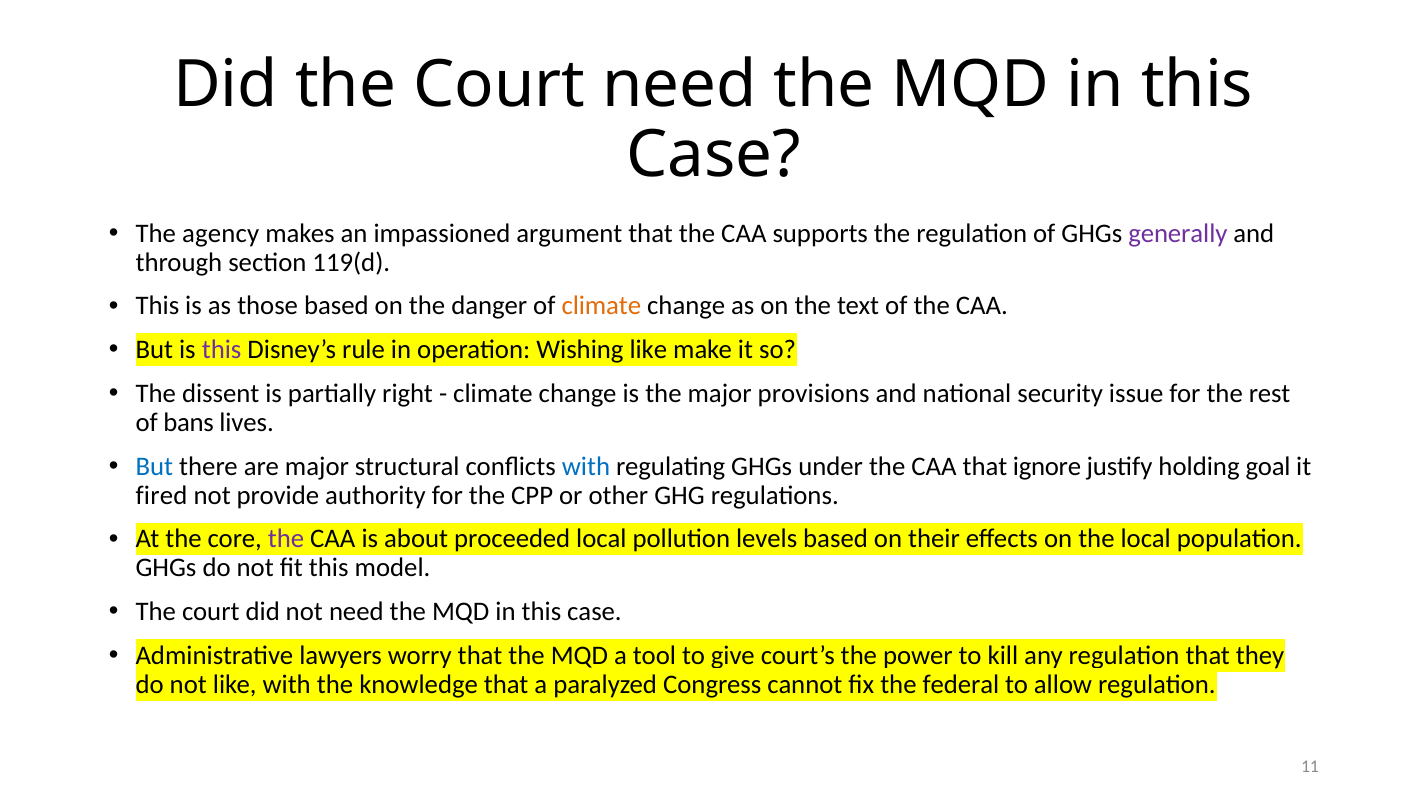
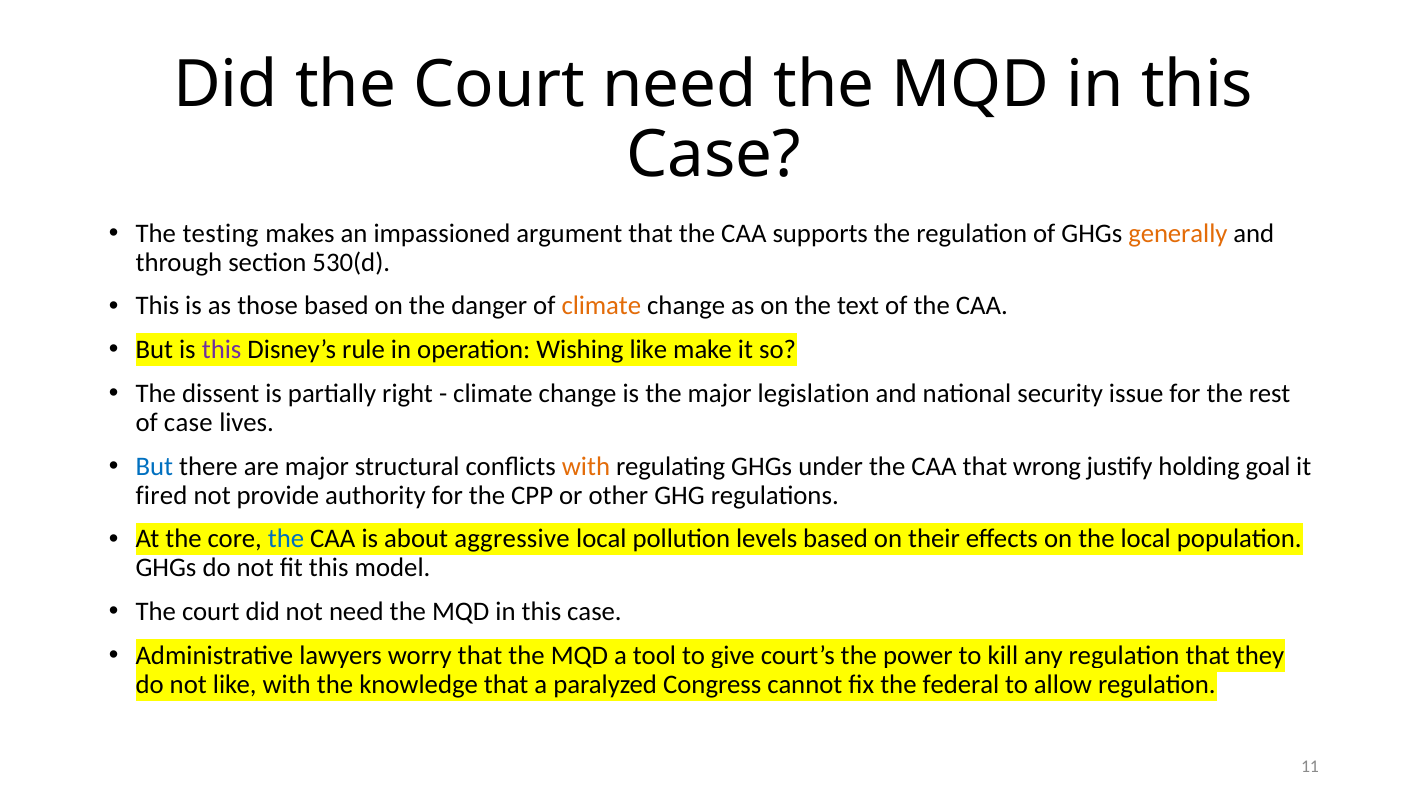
agency: agency -> testing (221, 233)
generally colour: purple -> orange (1178, 233)
119(d: 119(d -> 530(d (351, 262)
provisions: provisions -> legislation (814, 394)
of bans: bans -> case (188, 423)
with colour: blue -> orange (586, 467)
ignore: ignore -> wrong (1047, 467)
the colour: purple -> blue (286, 539)
proceeded: proceeded -> aggressive (512, 539)
